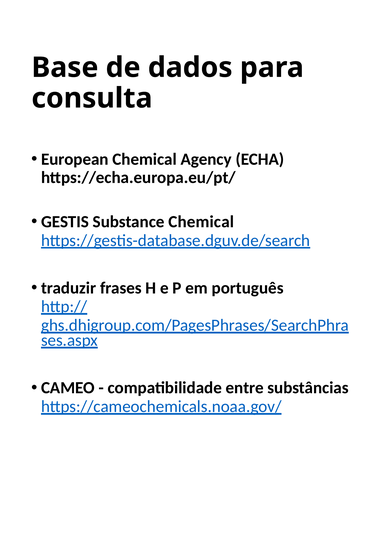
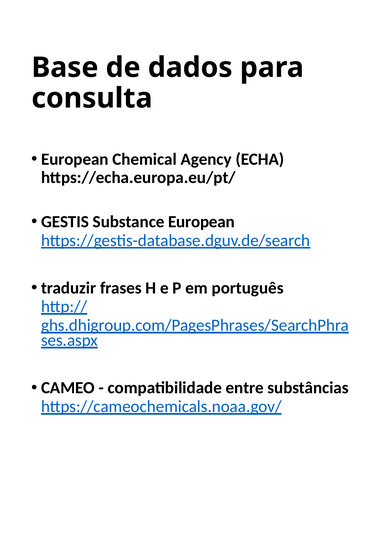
Substance Chemical: Chemical -> European (201, 221)
